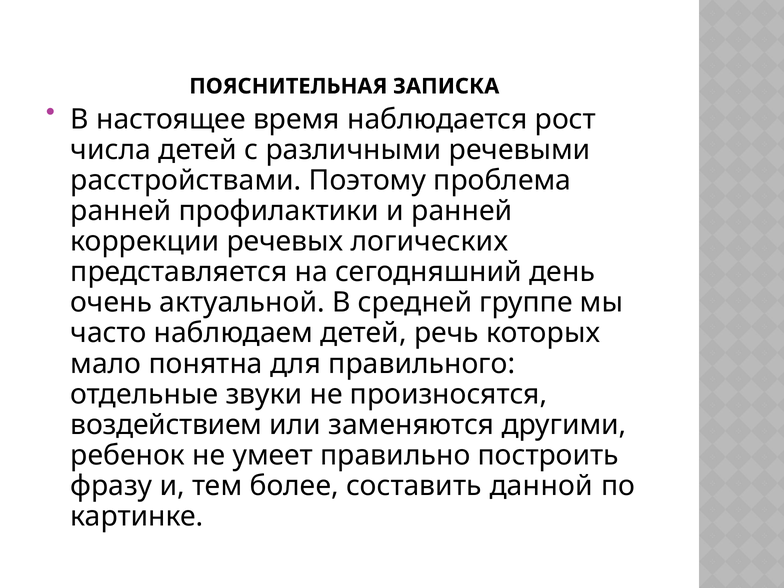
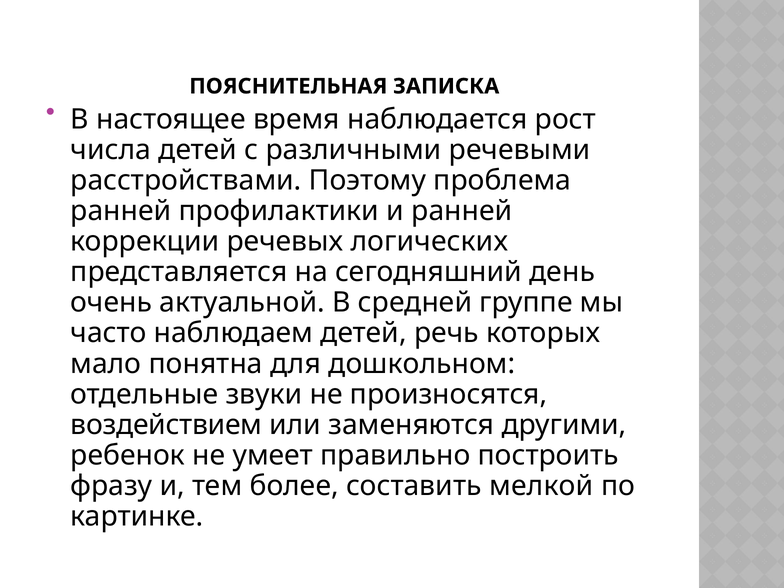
правильного: правильного -> дошкольном (422, 364)
данной: данной -> мелкой (541, 486)
